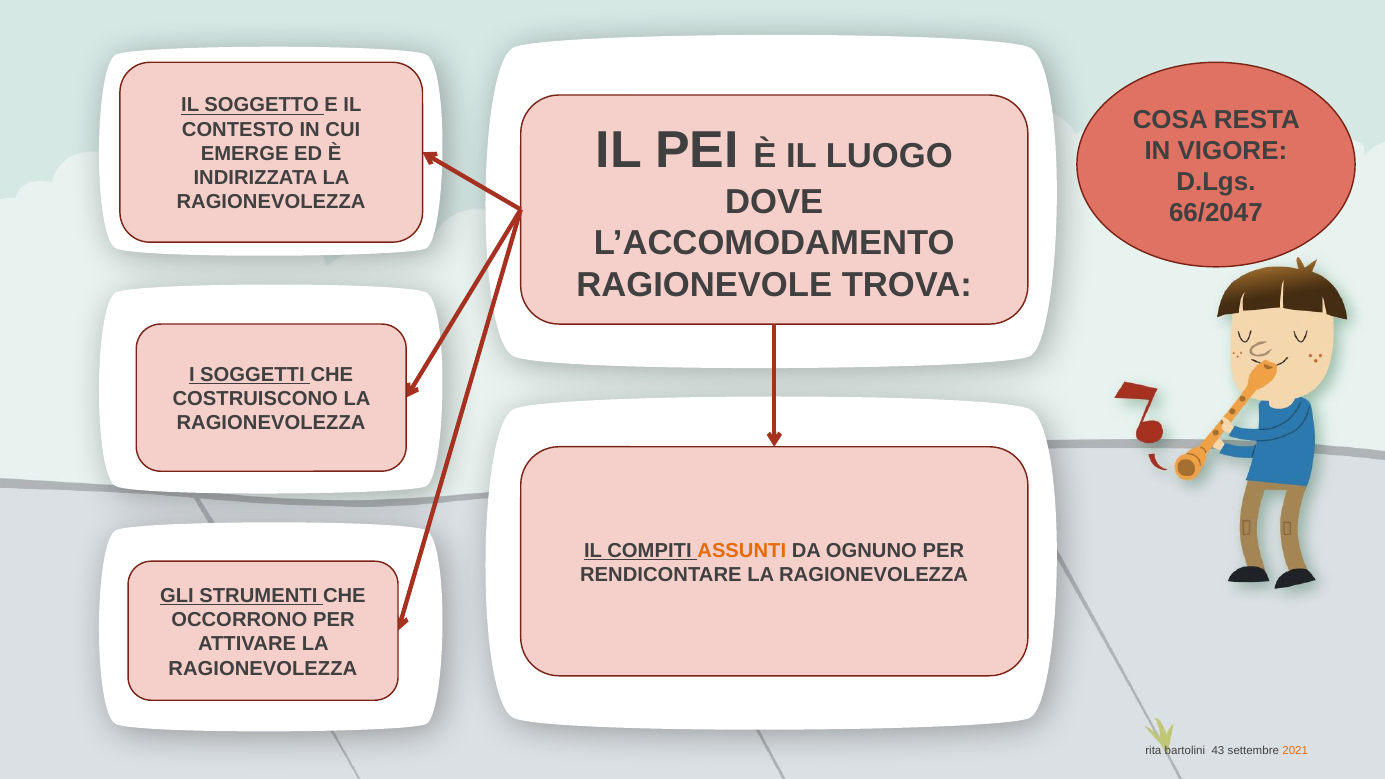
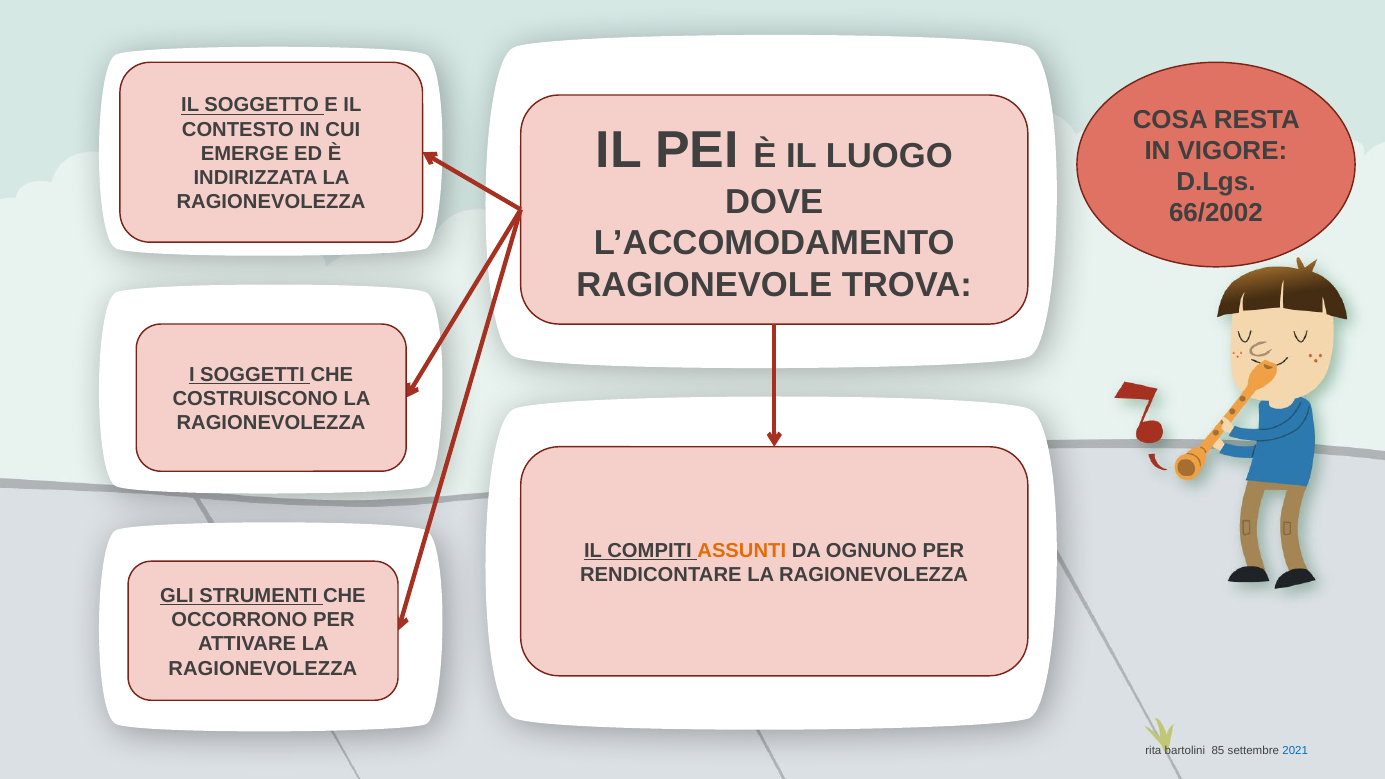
66/2047: 66/2047 -> 66/2002 (1216, 213)
43: 43 -> 85 (1218, 750)
2021 colour: orange -> blue (1295, 750)
